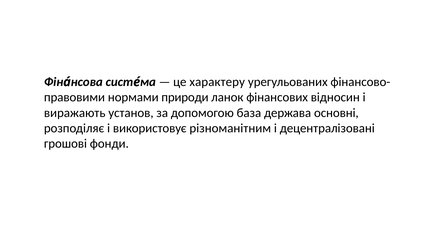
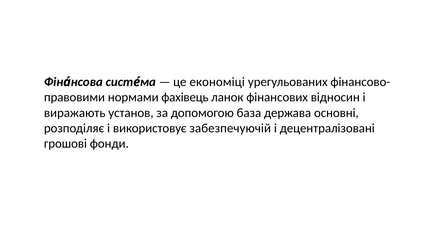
характеру: характеру -> економіці (217, 82)
природи: природи -> фахівець (185, 97)
різноманітним: різноманітним -> забезпечуючій (230, 128)
